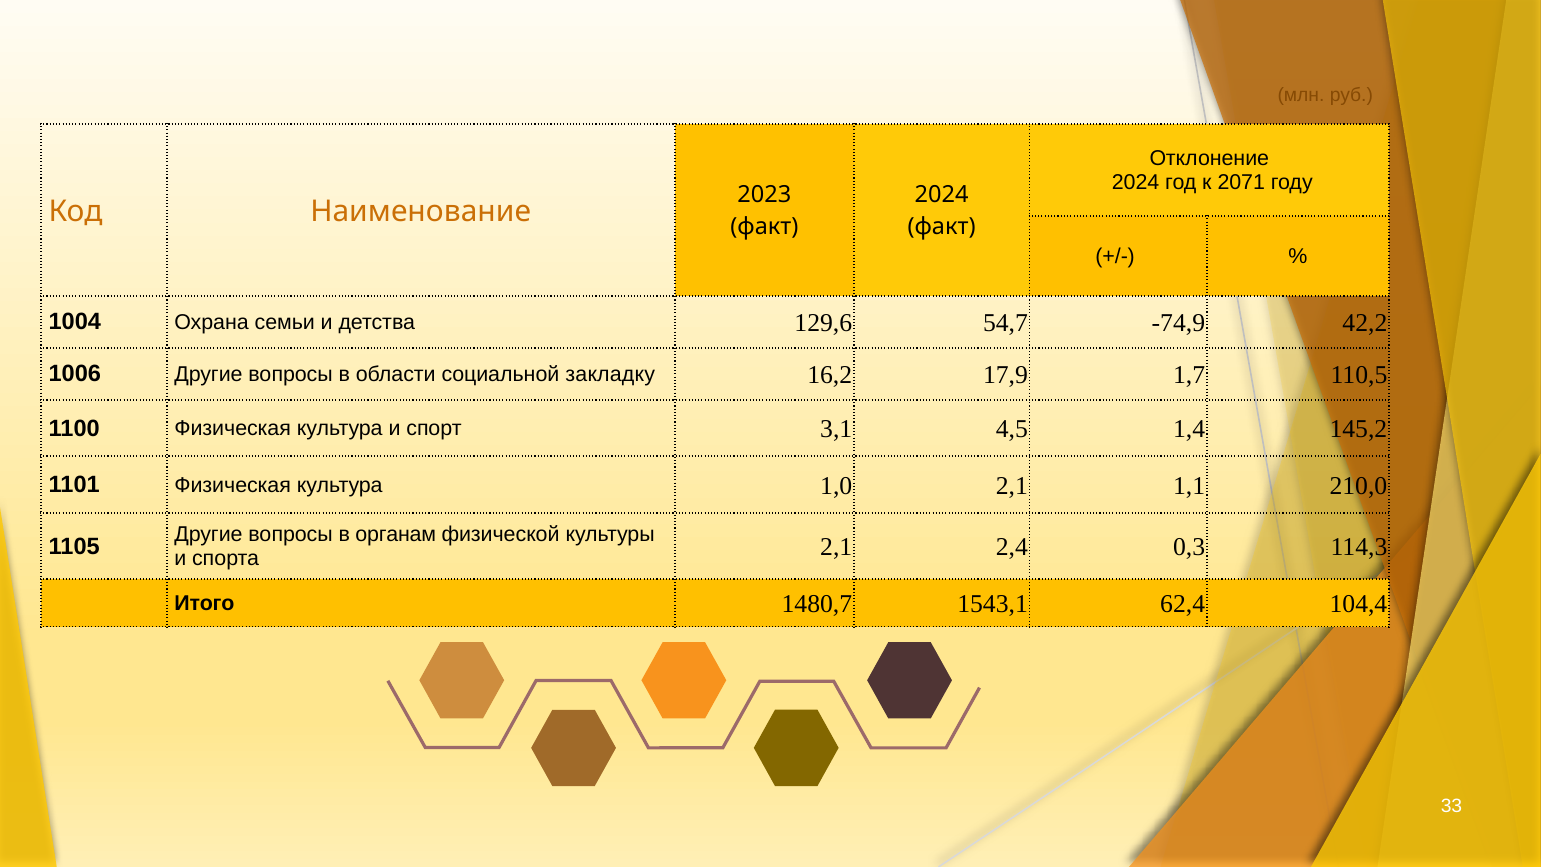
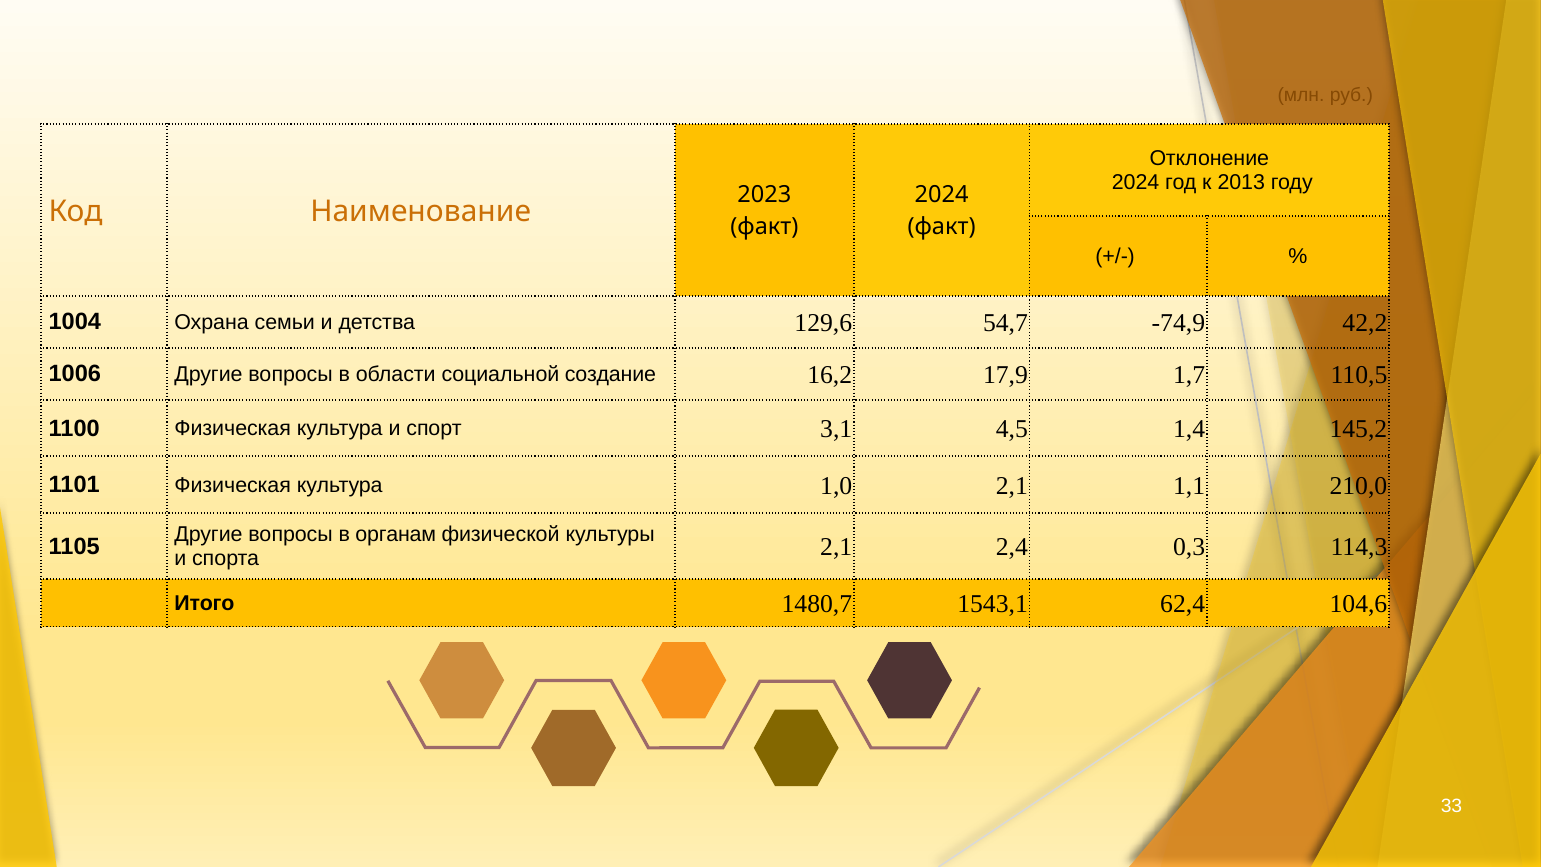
2071: 2071 -> 2013 (1241, 182)
закладку: закладку -> создание (610, 374)
104,4: 104,4 -> 104,6 (1358, 604)
